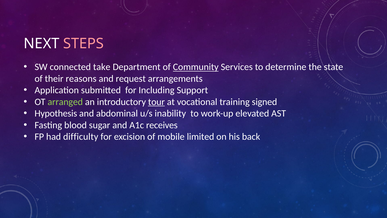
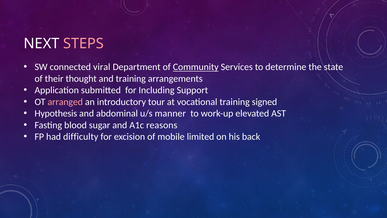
take: take -> viral (102, 67)
reasons: reasons -> thought (81, 79)
and request: request -> training (131, 79)
arranged colour: light green -> pink (65, 102)
tour underline: present -> none (156, 102)
inability: inability -> manner (170, 113)
receives: receives -> reasons (162, 125)
